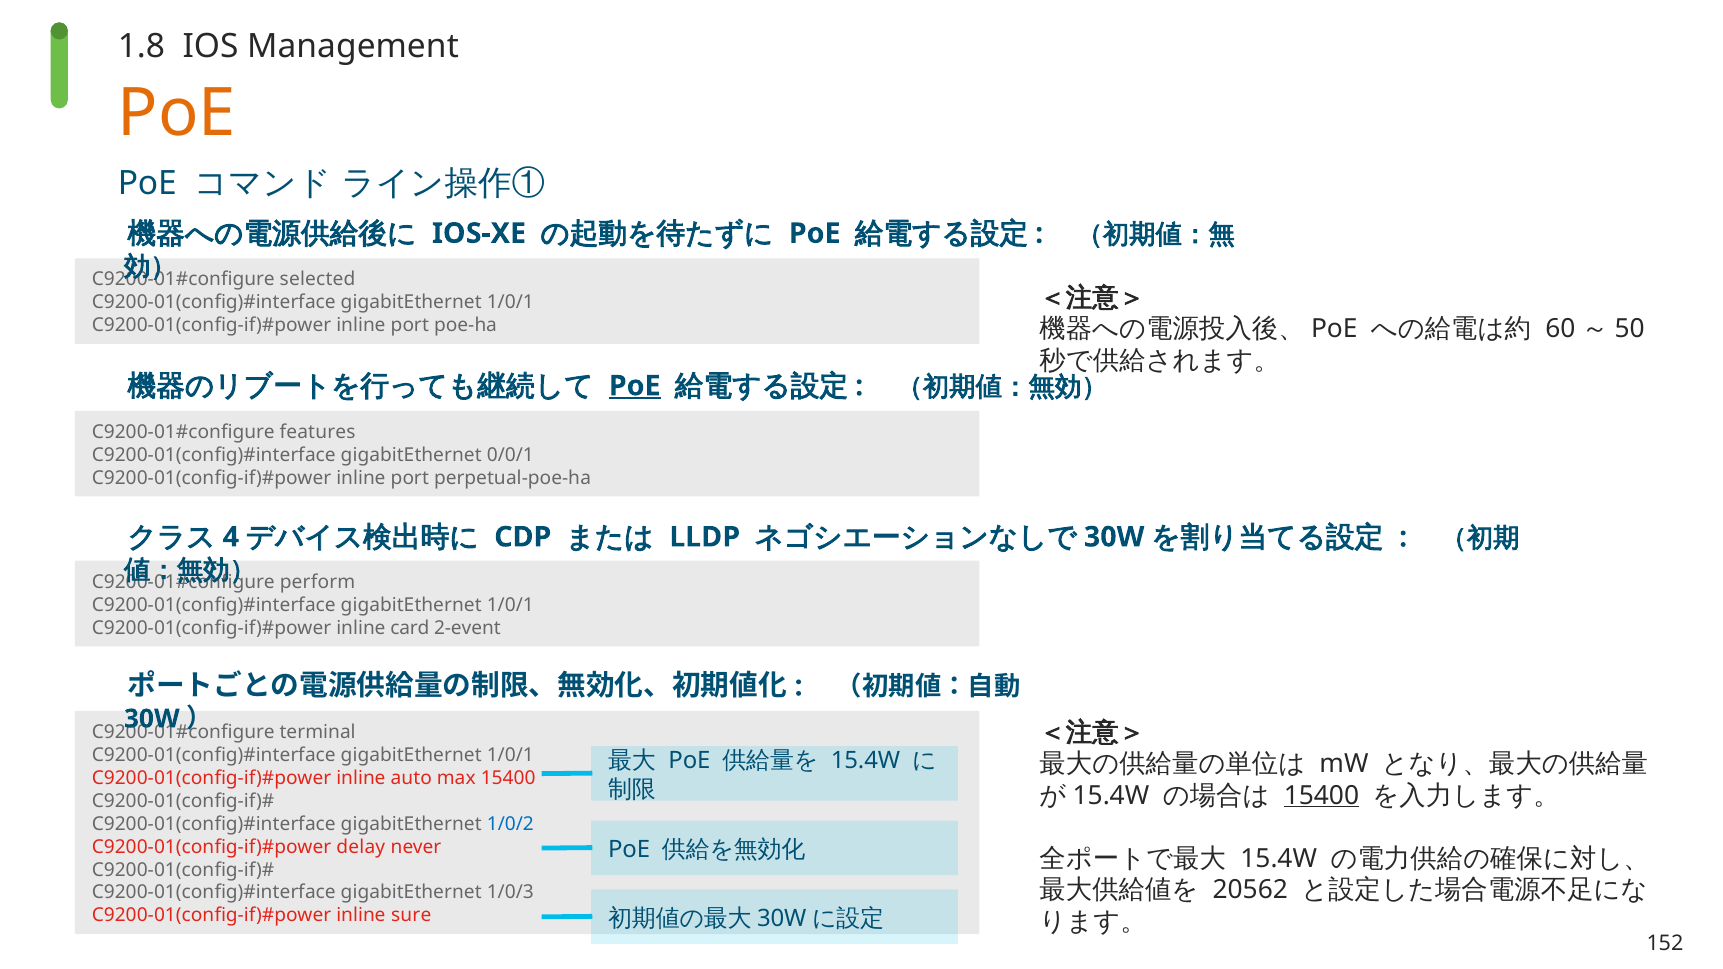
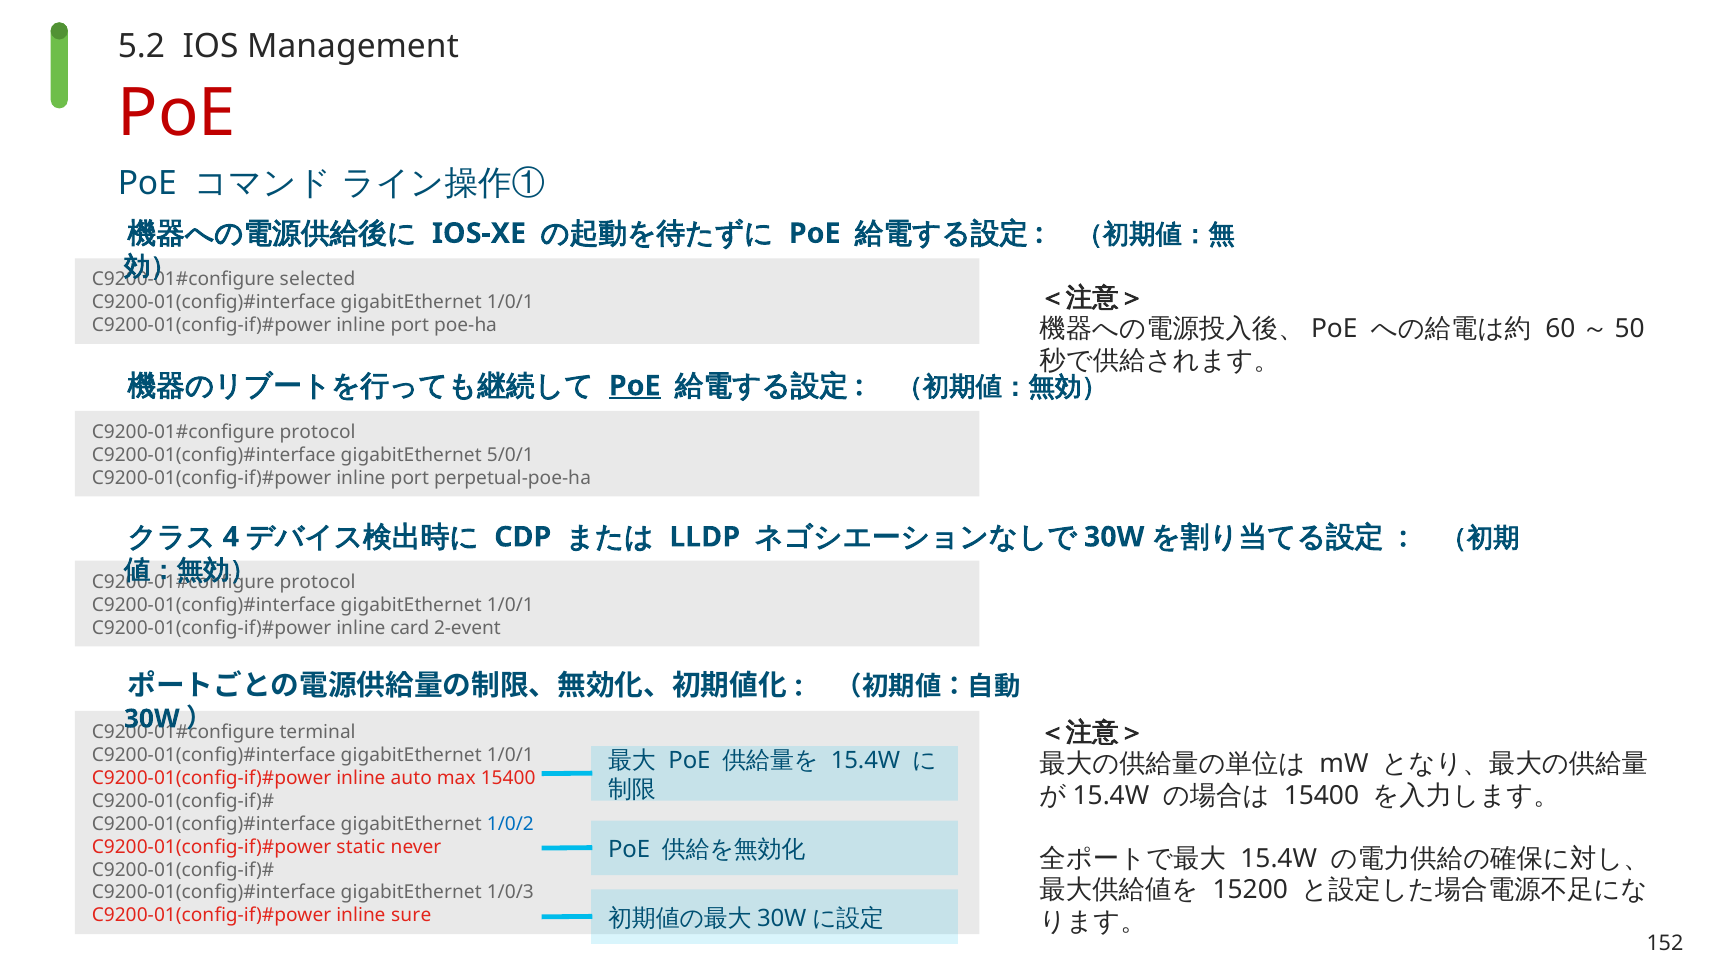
1.8: 1.8 -> 5.2 (141, 46)
PoE colour: orange -> red (177, 113)
features: features -> protocol (318, 432)
0/0/1: 0/0/1 -> 5/0/1 (510, 455)
perform: perform -> protocol (318, 582)
15400 underline: present -> none (1321, 796)
delay: delay -> static (361, 847)
20562: 20562 -> 15200 (1250, 890)
